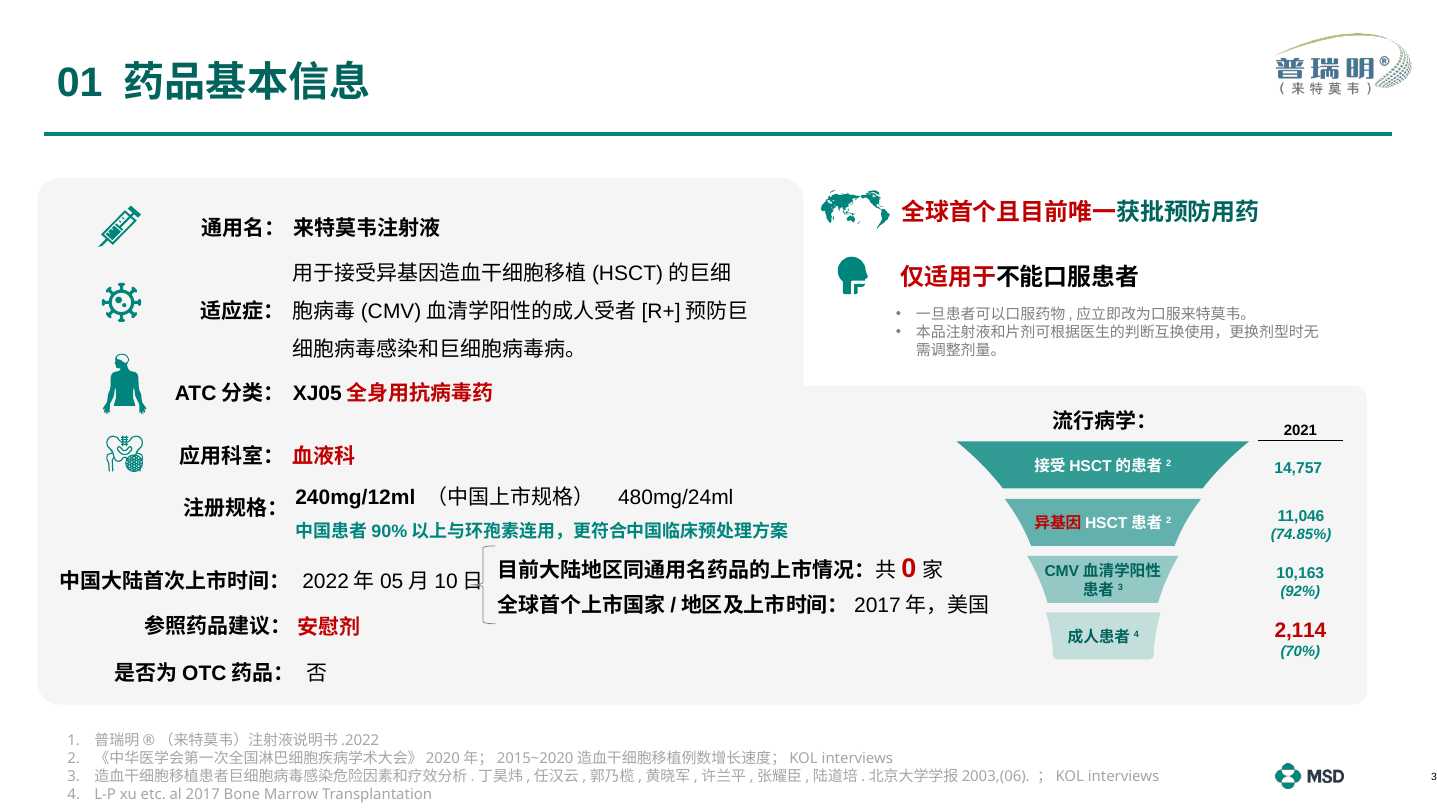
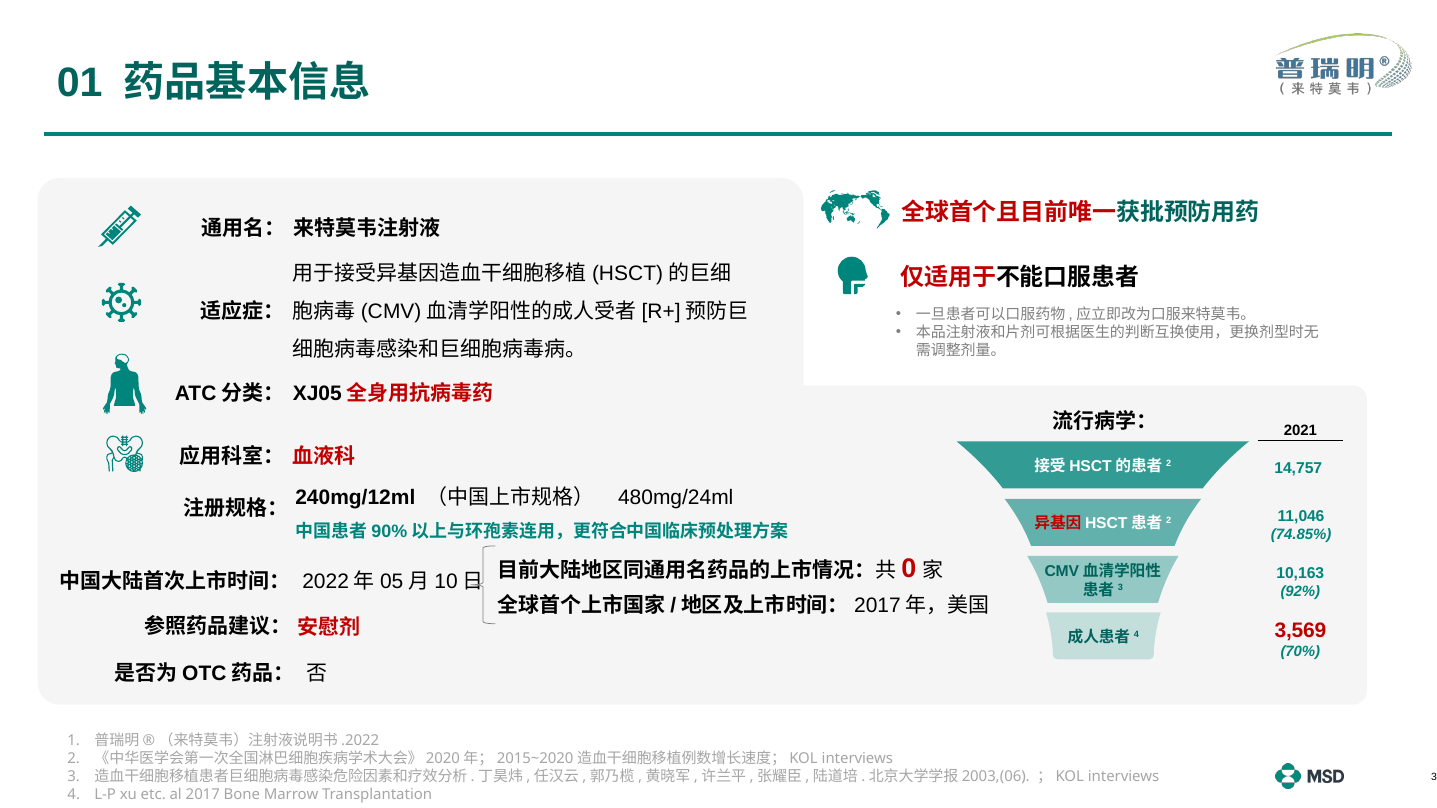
2,114: 2,114 -> 3,569 (1300, 631)
